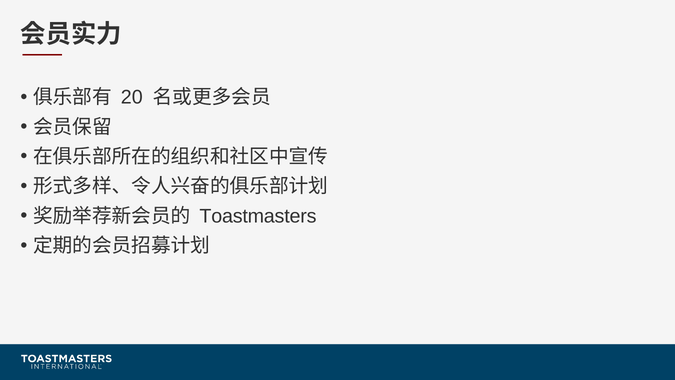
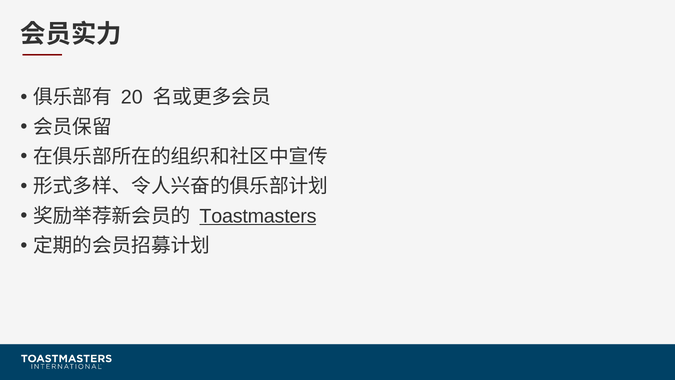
Toastmasters underline: none -> present (258, 216)
